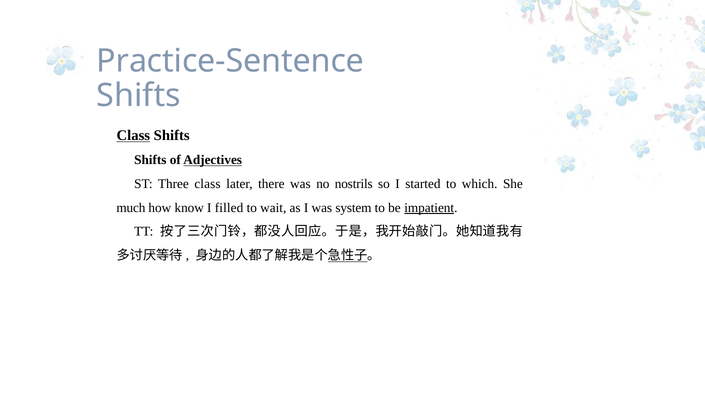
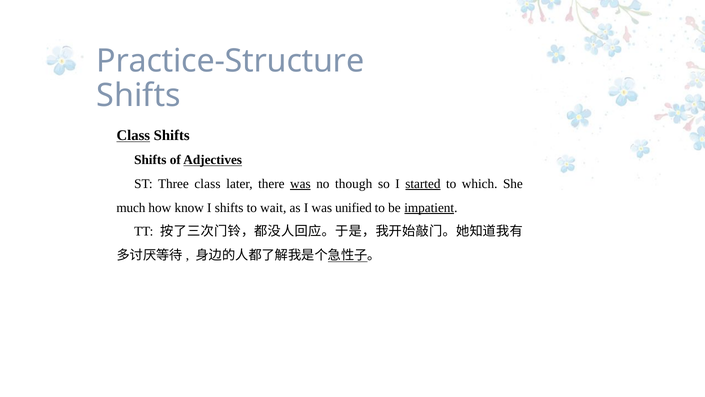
Practice-Sentence: Practice-Sentence -> Practice-Structure (230, 61)
was underline: none -> present (300, 184)
nostrils: nostrils -> though (354, 184)
started underline: none -> present (423, 184)
I filled: filled -> shifts (229, 207)
system: system -> unified (353, 207)
